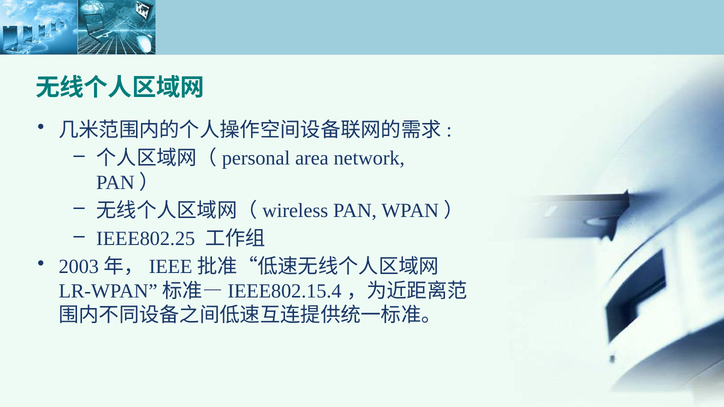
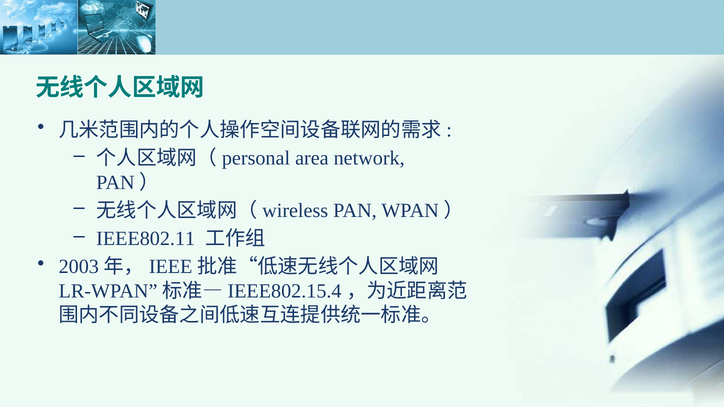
IEEE802.25: IEEE802.25 -> IEEE802.11 (146, 239)
